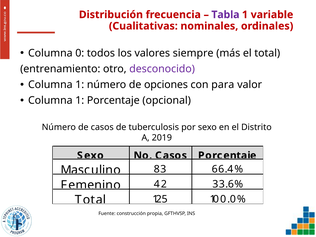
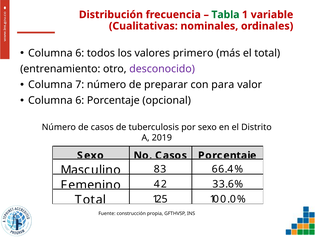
Tabla colour: purple -> green (225, 15)
0: 0 -> 6 (80, 53)
siempre: siempre -> primero (193, 53)
1: 1 -> 7 (80, 85)
opciones: opciones -> preparar (166, 85)
1: 1 -> 6 (80, 100)
